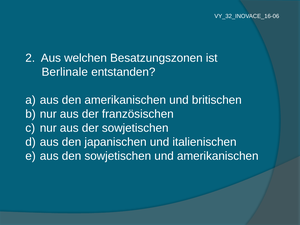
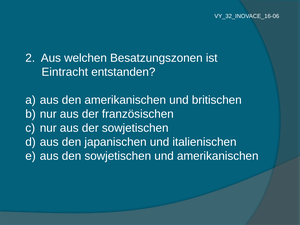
Berlinale: Berlinale -> Eintracht (65, 72)
